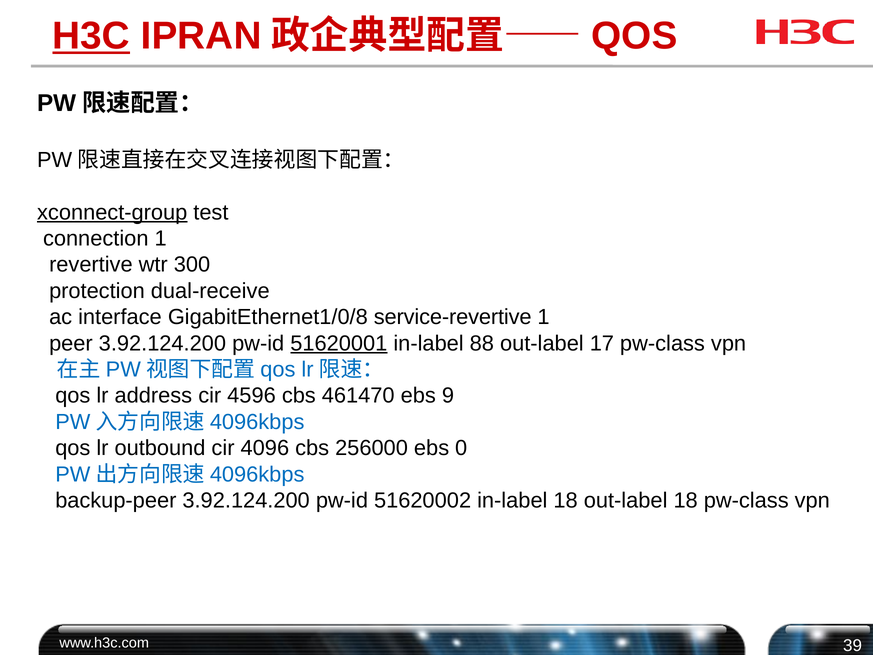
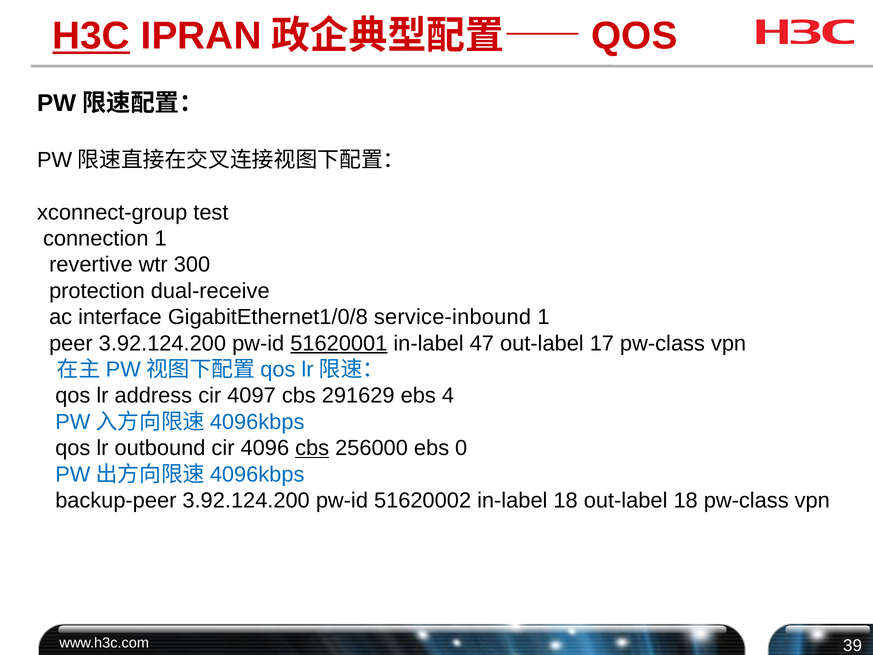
xconnect-group underline: present -> none (112, 212)
service-revertive: service-revertive -> service-inbound (453, 317)
88: 88 -> 47 (482, 343)
4596: 4596 -> 4097 (252, 396)
461470: 461470 -> 291629 (358, 396)
9: 9 -> 4 (448, 396)
cbs underline: none -> present (312, 448)
